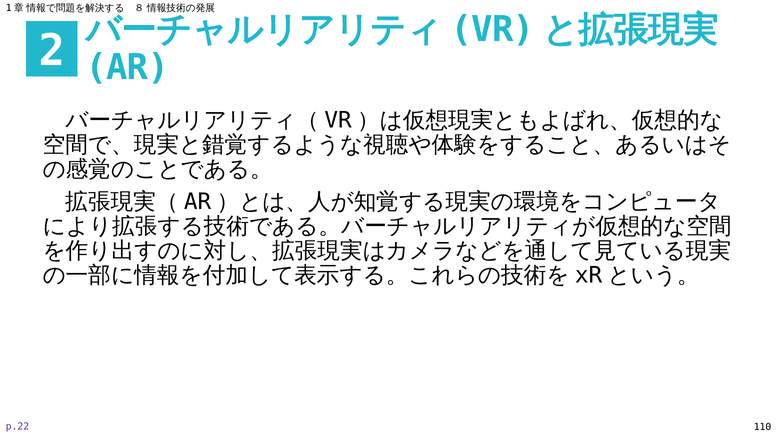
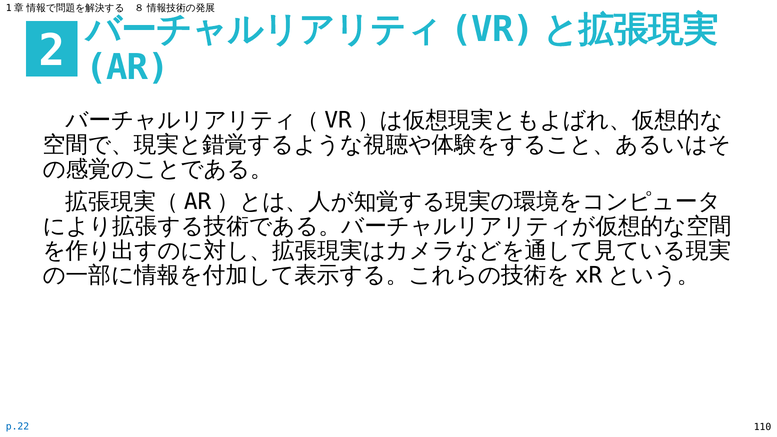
p.22 colour: purple -> blue (17, 426)
